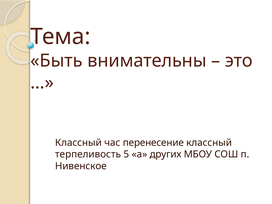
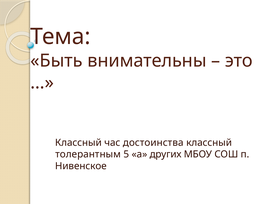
перенесение: перенесение -> достоинства (153, 143)
терпеливость: терпеливость -> толерантным (88, 154)
